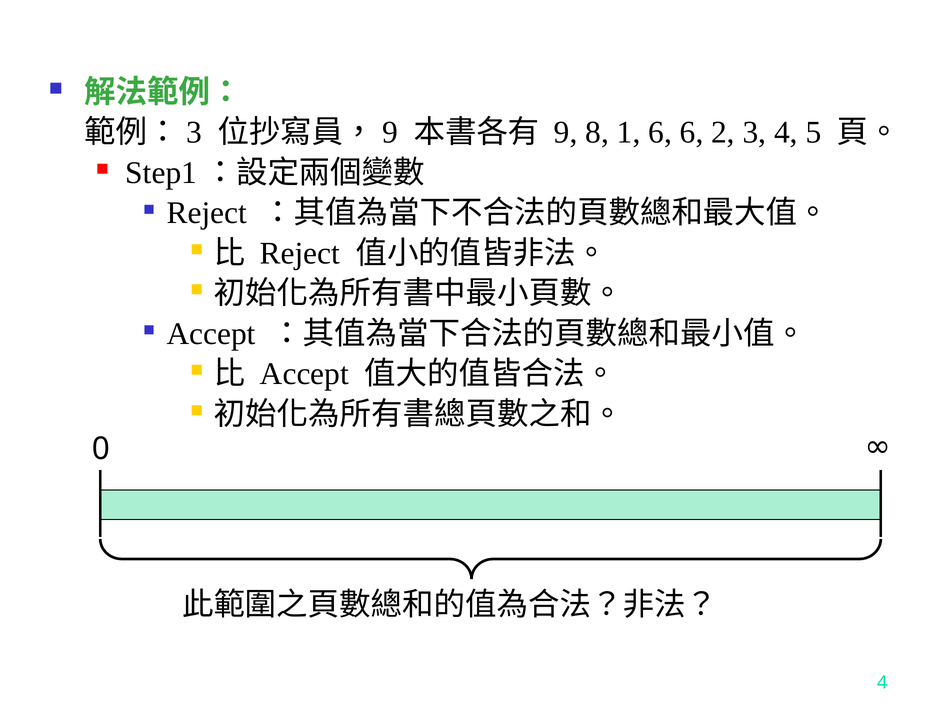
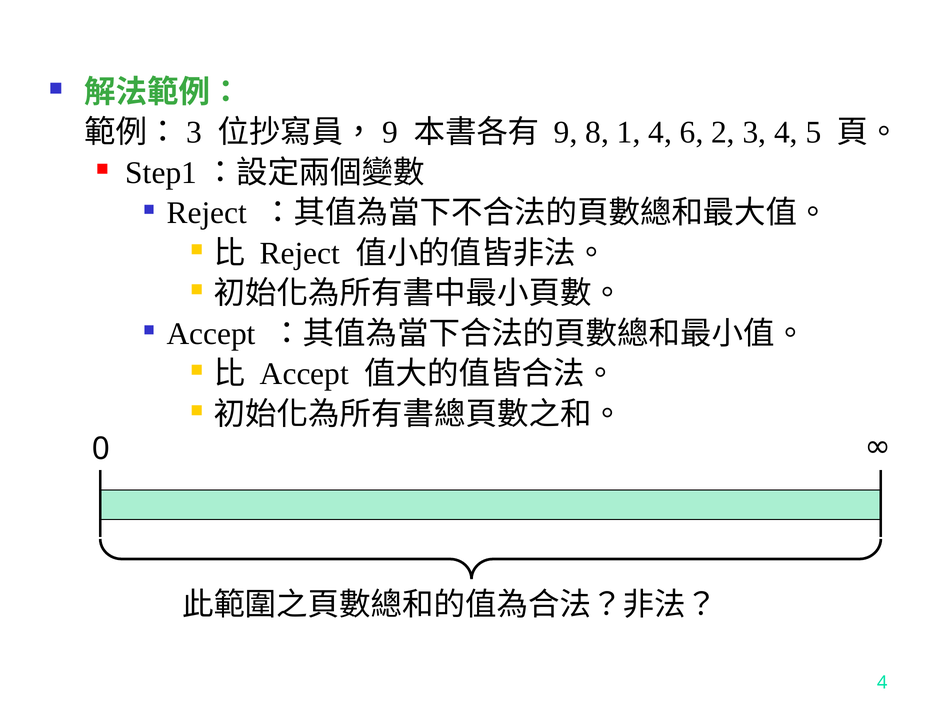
1 6: 6 -> 4 (660, 133)
